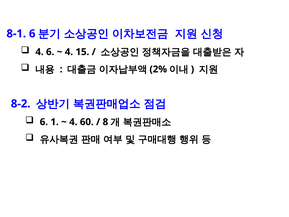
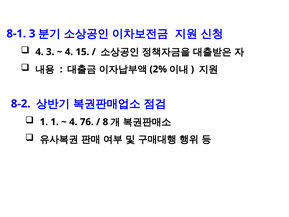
8-1 6: 6 -> 3 (32, 34)
4 6: 6 -> 3 (50, 52)
6: 6 -> 1 (44, 122)
60: 60 -> 76 (87, 122)
